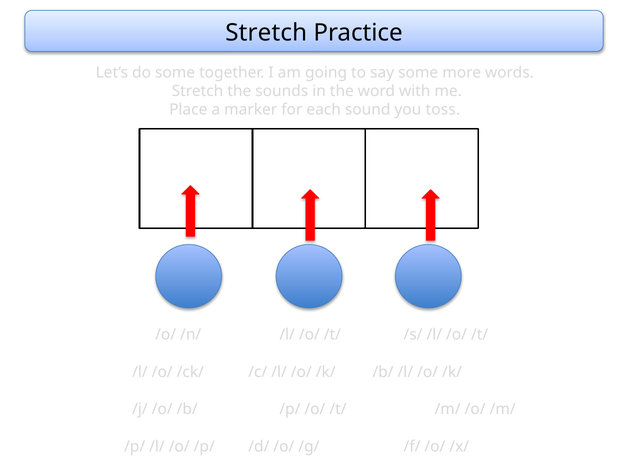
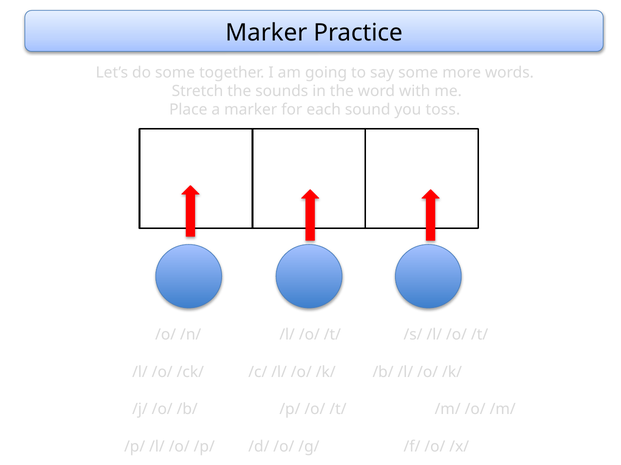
Stretch: Stretch -> Marker (266, 33)
